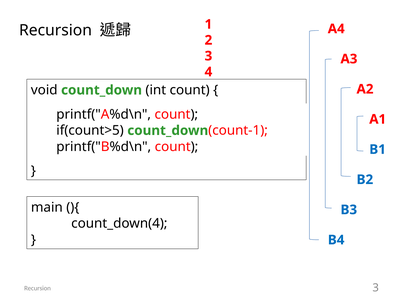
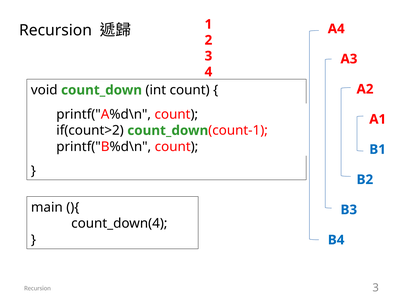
if(count>5: if(count>5 -> if(count>2 (90, 131)
